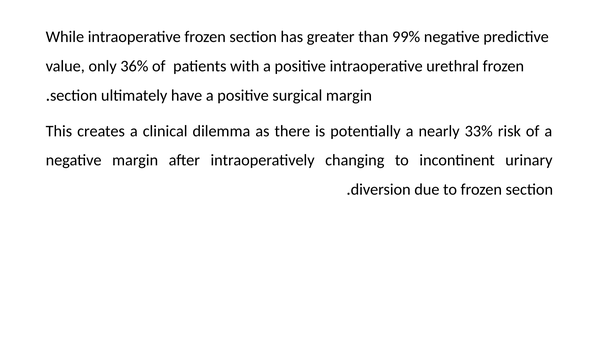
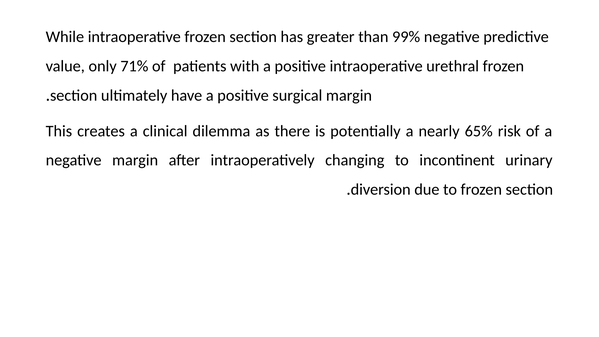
36%: 36% -> 71% (134, 66)
33%: 33% -> 65% (479, 131)
